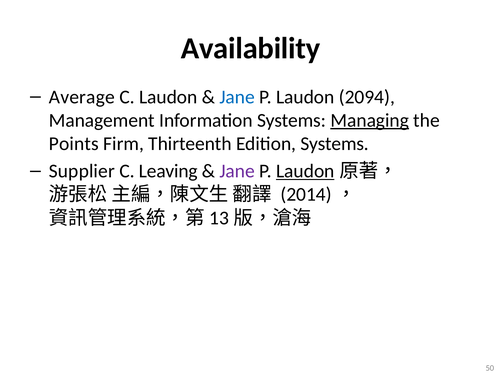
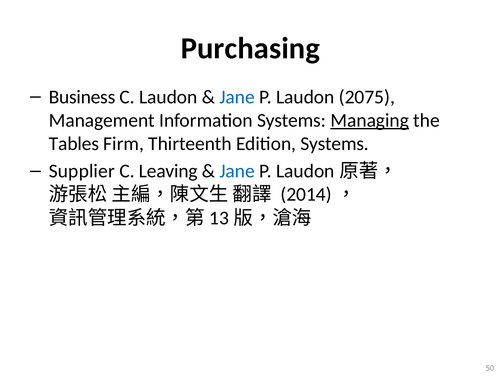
Availability: Availability -> Purchasing (250, 48)
Average: Average -> Business (82, 97)
2094: 2094 -> 2075 (367, 97)
Points: Points -> Tables (74, 144)
Jane colour: purple -> blue (237, 171)
Laudon underline: present -> none (305, 171)
